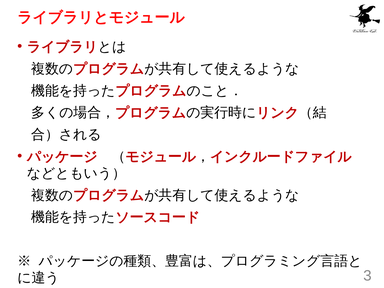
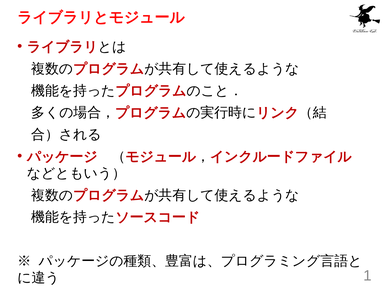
3: 3 -> 1 (368, 276)
